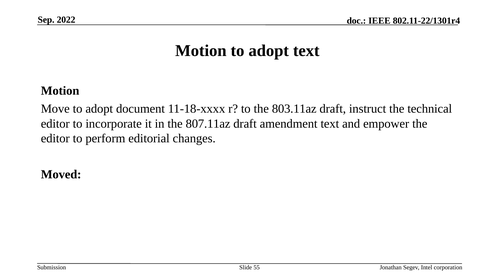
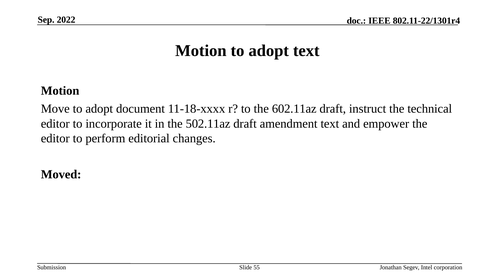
803.11az: 803.11az -> 602.11az (294, 109)
807.11az: 807.11az -> 502.11az (208, 123)
